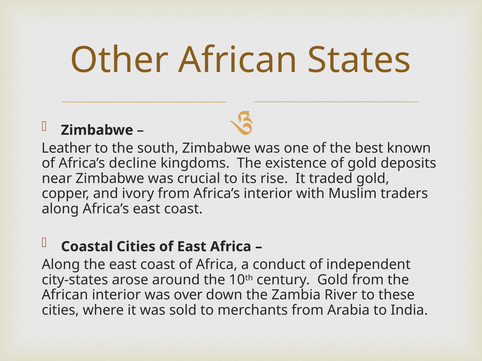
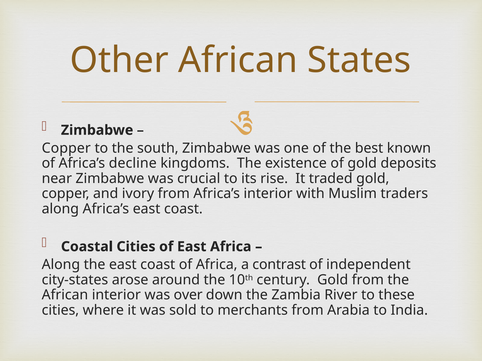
Leather: Leather -> Copper (66, 148)
conduct: conduct -> contrast (279, 265)
